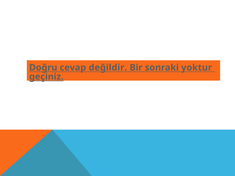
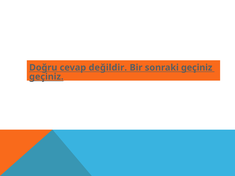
sonraki yoktur: yoktur -> geçiniz (197, 68)
